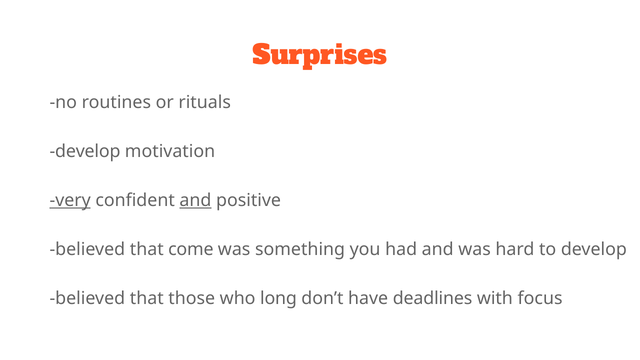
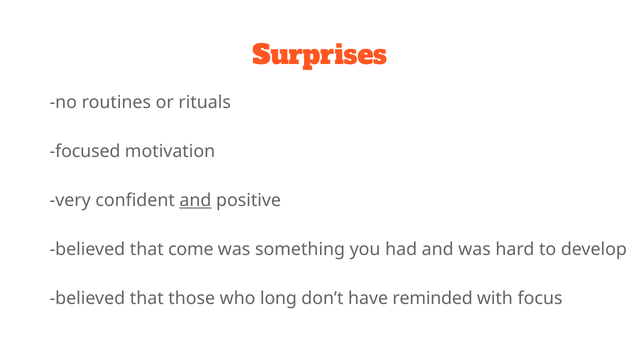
develop: develop -> focused (85, 151)
very underline: present -> none (70, 200)
deadlines: deadlines -> reminded (433, 299)
